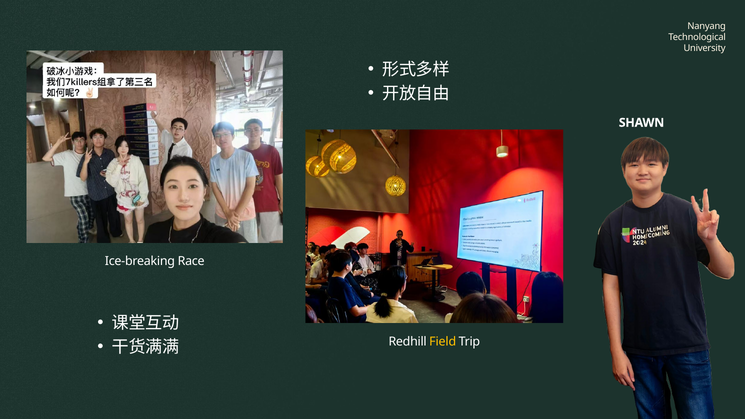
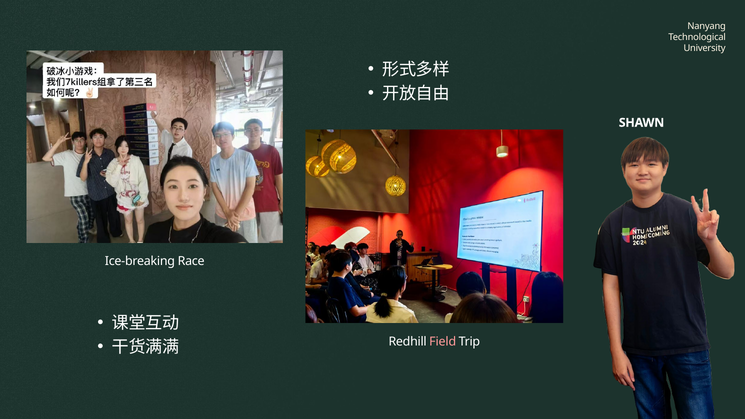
Field colour: yellow -> pink (443, 342)
